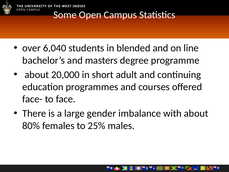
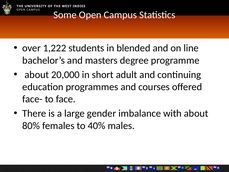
6,040: 6,040 -> 1,222 (55, 48)
25%: 25% -> 40% (97, 125)
